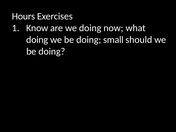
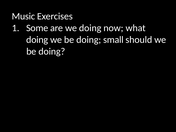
Hours: Hours -> Music (23, 16)
Know: Know -> Some (37, 28)
